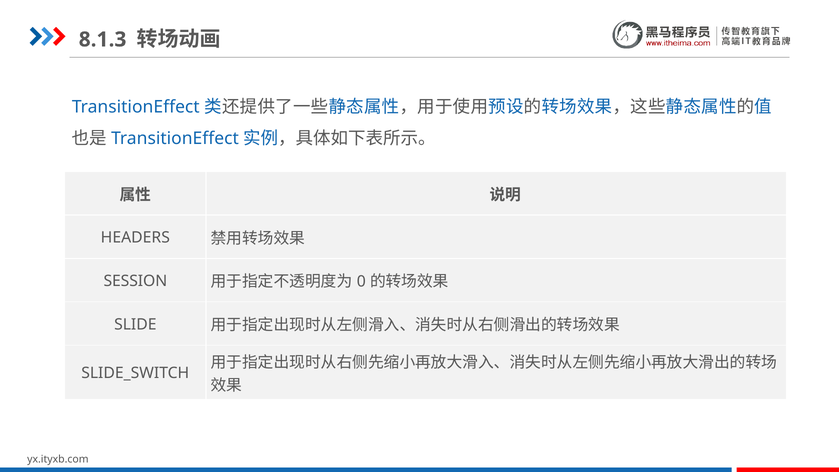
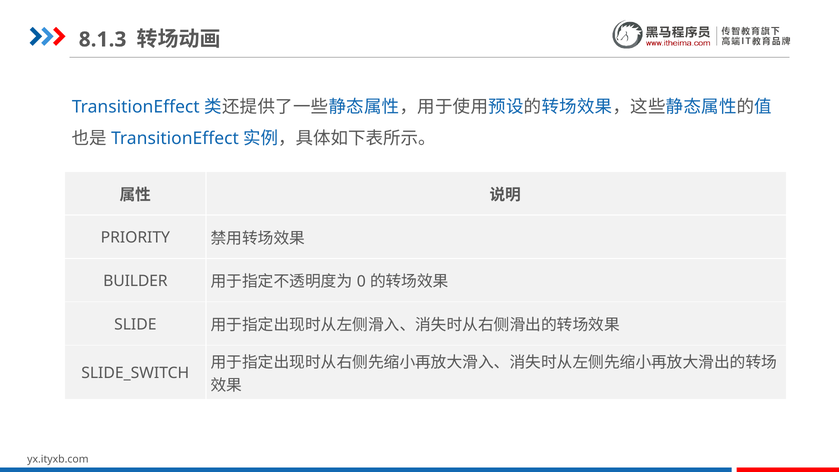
HEADERS: HEADERS -> PRIORITY (135, 238)
SESSION: SESSION -> BUILDER (135, 281)
